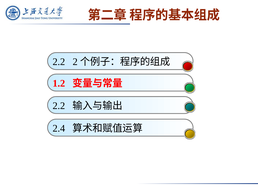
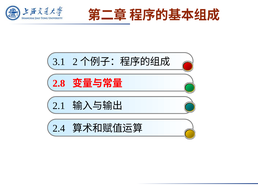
2.2: 2.2 -> 3.1 (59, 62)
1.2: 1.2 -> 2.8 (59, 83)
2.2: 2.2 -> 2.1 (59, 105)
